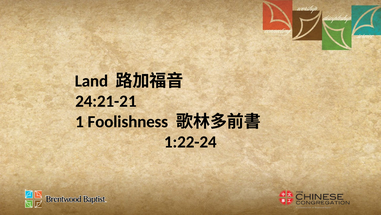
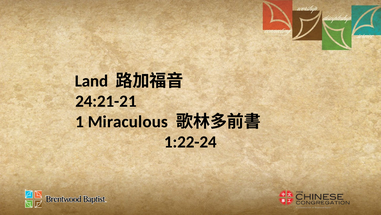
Foolishness: Foolishness -> Miraculous (128, 121)
